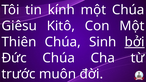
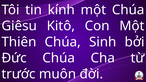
bởi underline: present -> none (135, 42)
